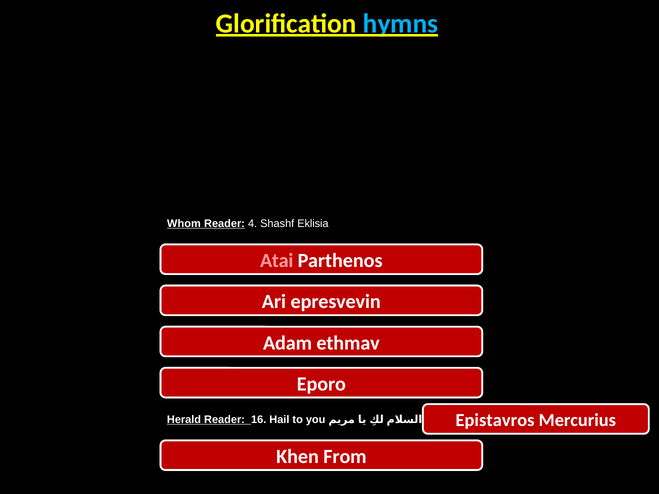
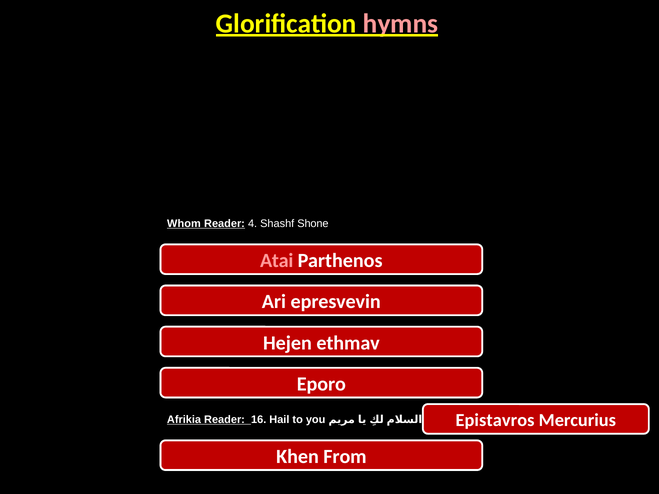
hymns colour: light blue -> pink (401, 24)
Eklisia: Eklisia -> Shone (313, 224)
Adam: Adam -> Hejen (287, 343)
Herald: Herald -> Afrikia (184, 420)
